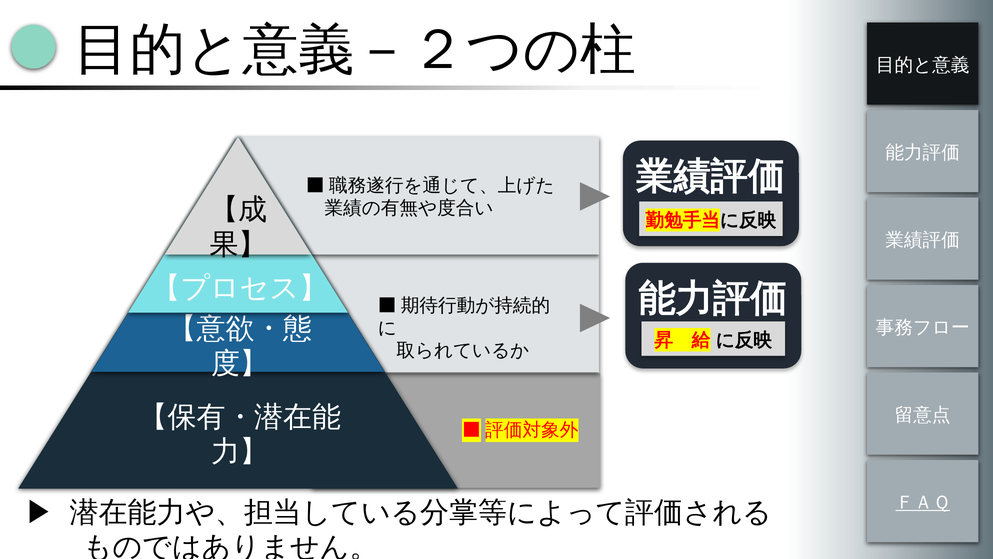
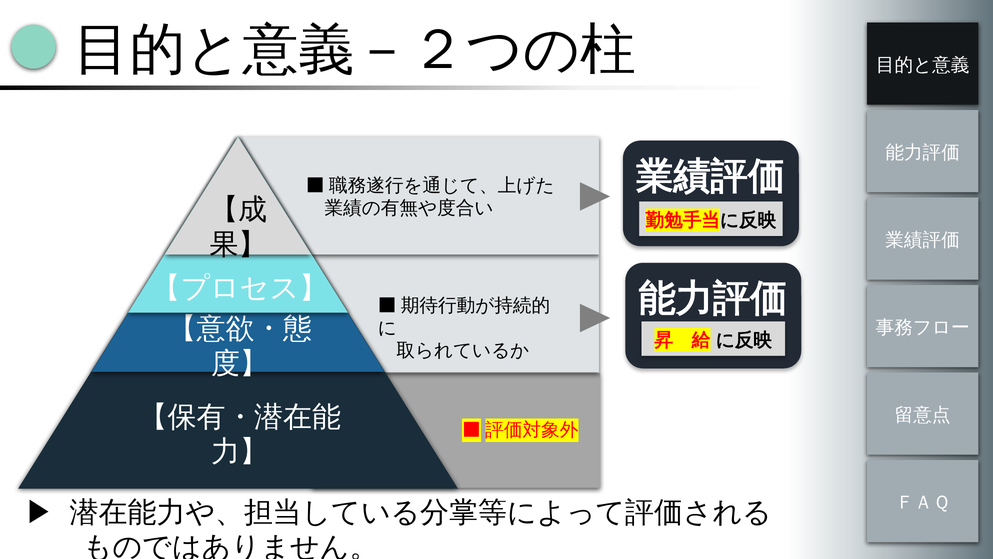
ＦＡＱ underline: present -> none (923, 502)
